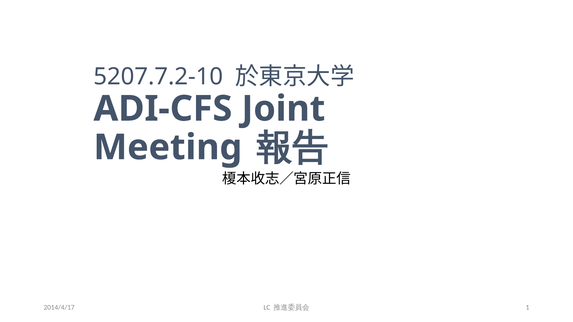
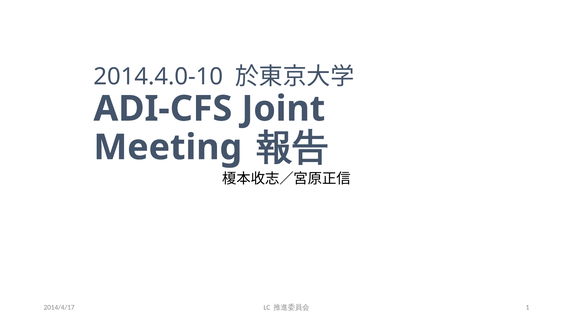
5207.7.2-10: 5207.7.2-10 -> 2014.4.0-10 (158, 77)
